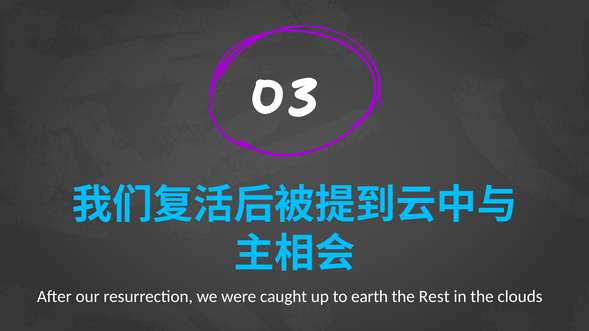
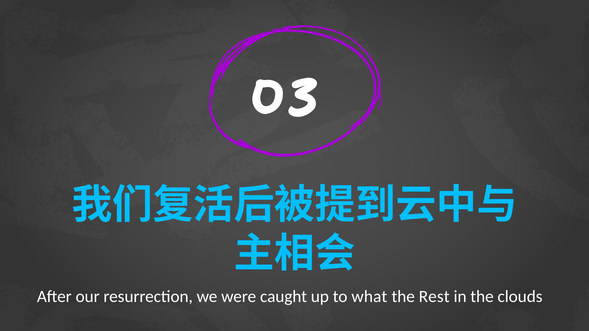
earth: earth -> what (369, 297)
